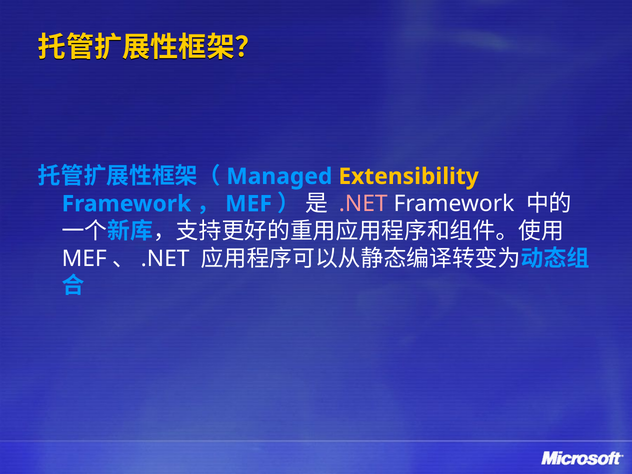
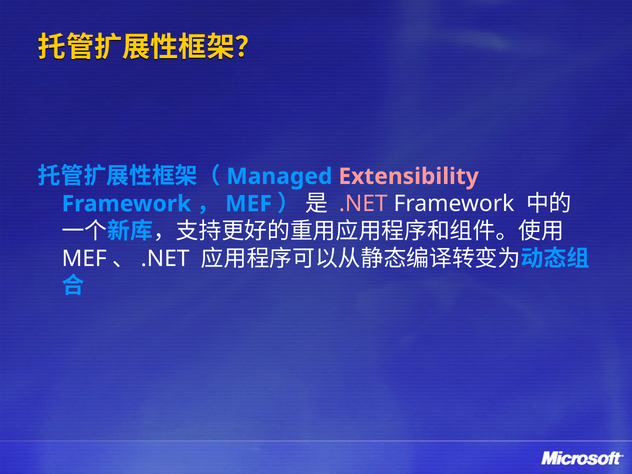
Extensibility colour: yellow -> pink (409, 176)
